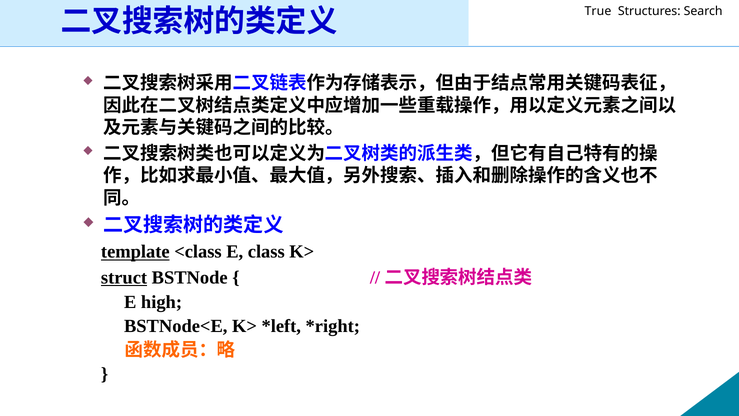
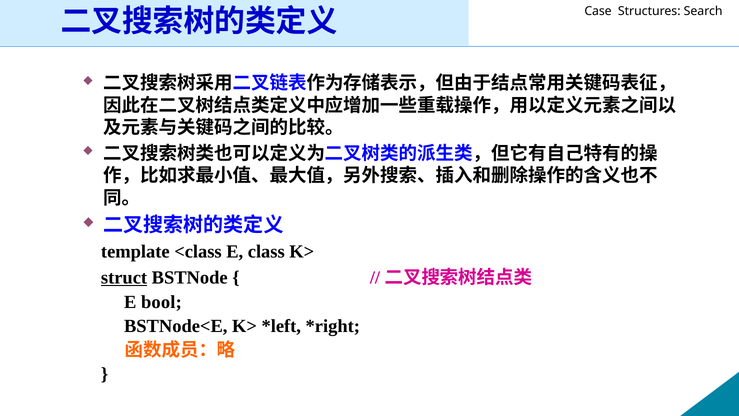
True: True -> Case (598, 11)
template underline: present -> none (135, 252)
high: high -> bool (161, 302)
